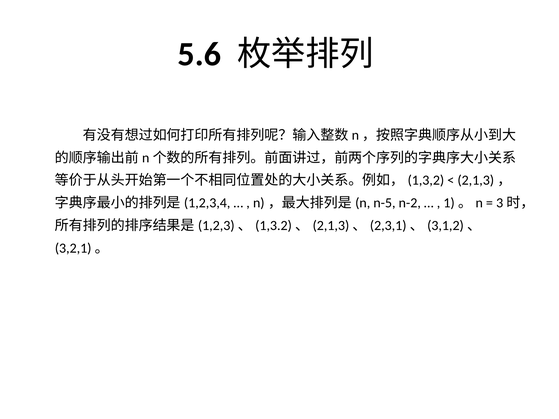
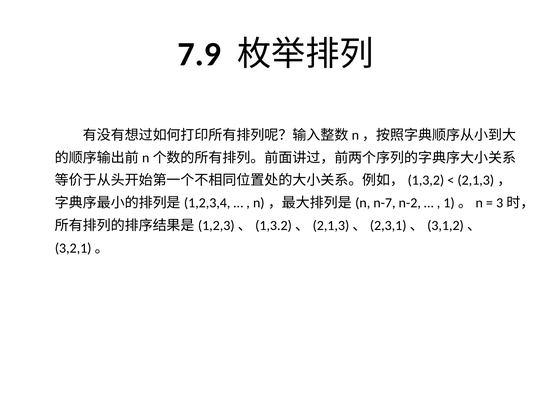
5.6: 5.6 -> 7.9 (199, 54)
n-5: n-5 -> n-7 (384, 203)
